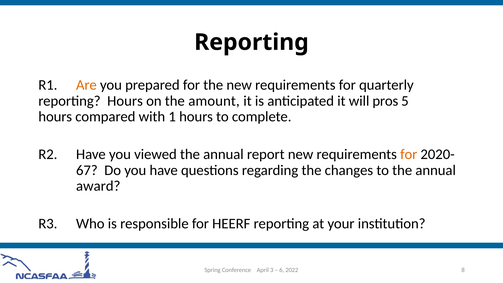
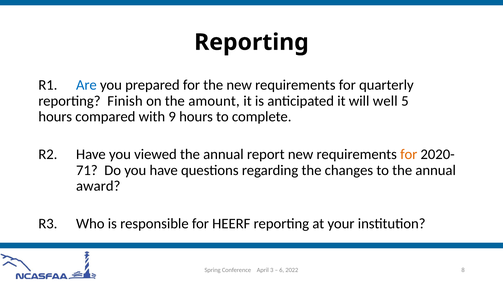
Are colour: orange -> blue (86, 85)
reporting Hours: Hours -> Finish (125, 101)
pros: pros -> well (385, 101)
1: 1 -> 9 (172, 117)
67: 67 -> 71 (87, 170)
